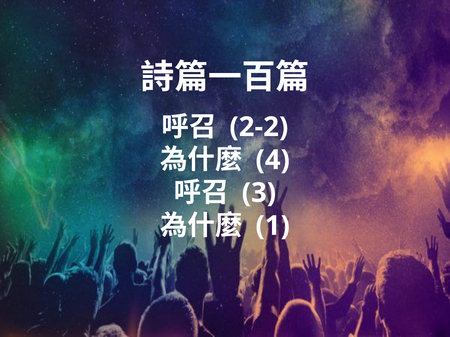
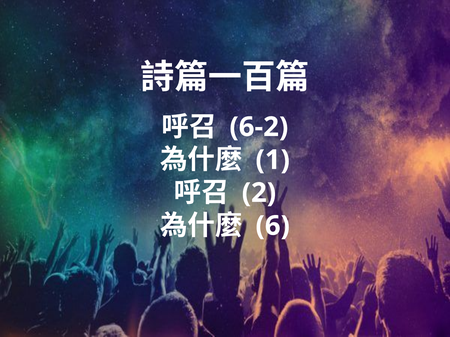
2-2: 2-2 -> 6-2 (259, 127)
4: 4 -> 1 (273, 160)
3: 3 -> 2 (259, 193)
1: 1 -> 6 (273, 226)
